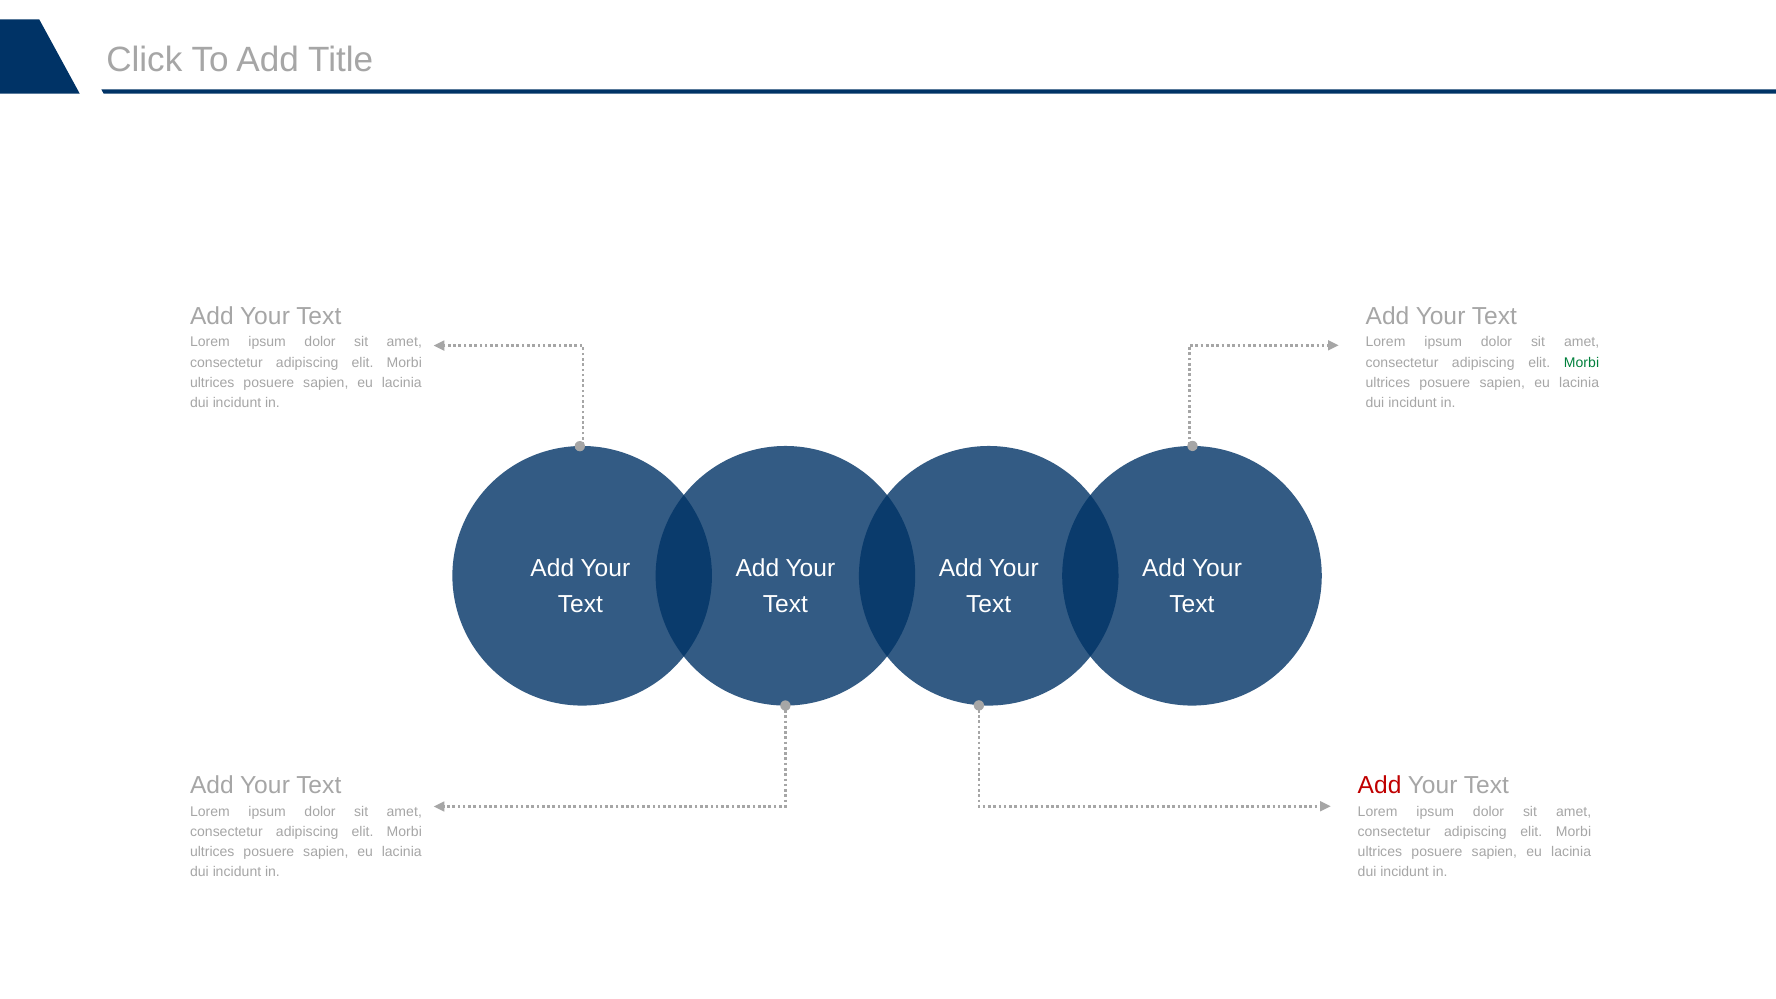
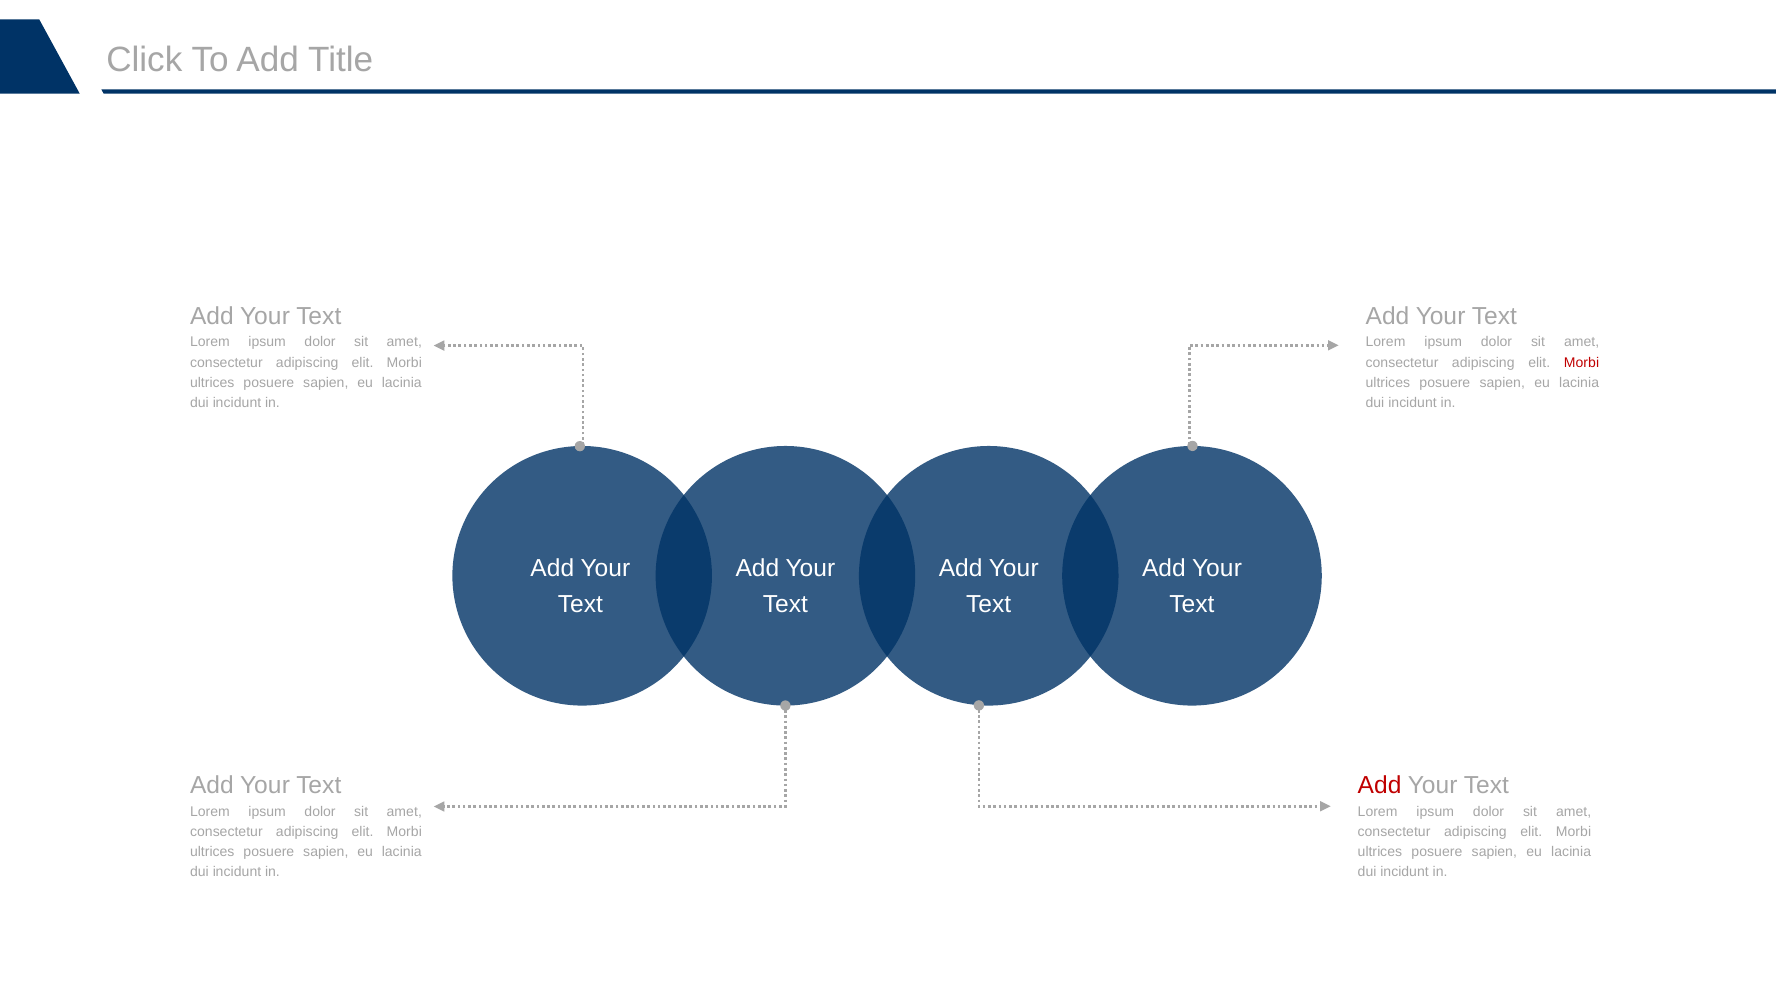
Morbi colour: green -> red (1582, 362)
